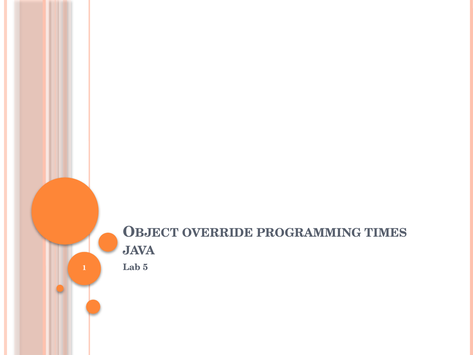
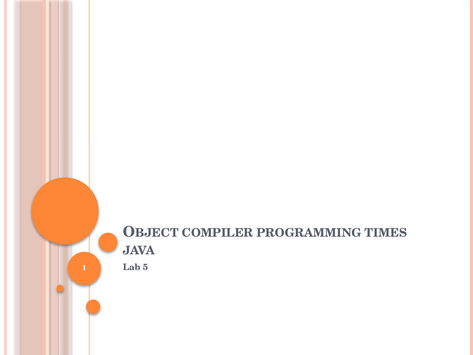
OVERRIDE: OVERRIDE -> COMPILER (218, 233)
